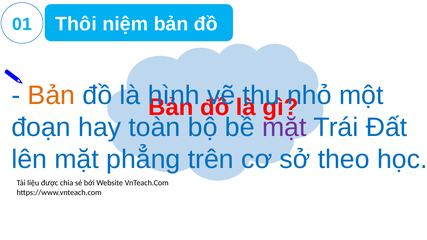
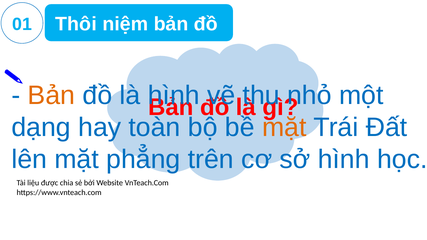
đoạn: đoạn -> dạng (41, 128)
mặt colour: purple -> orange (284, 128)
sở theo: theo -> hình (344, 160)
